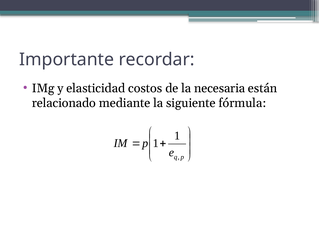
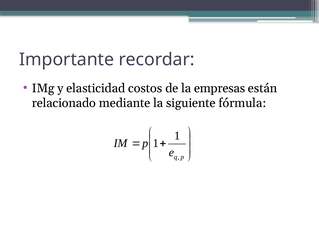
necesaria: necesaria -> empresas (220, 88)
